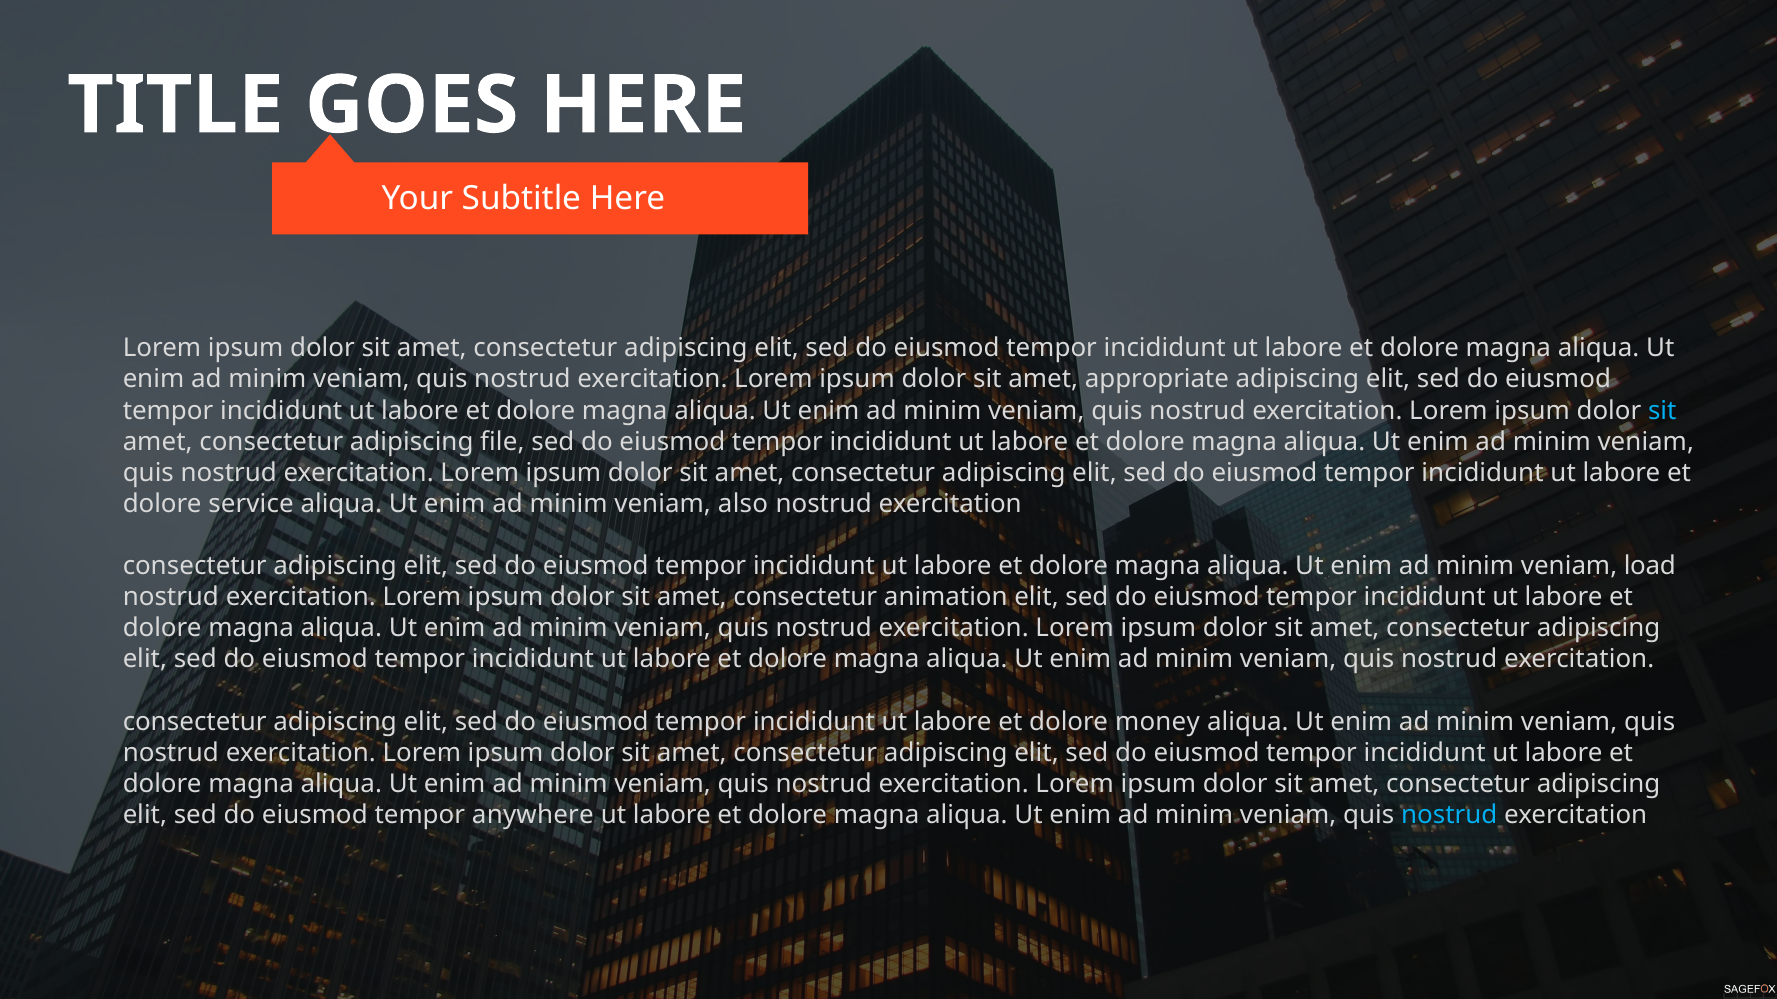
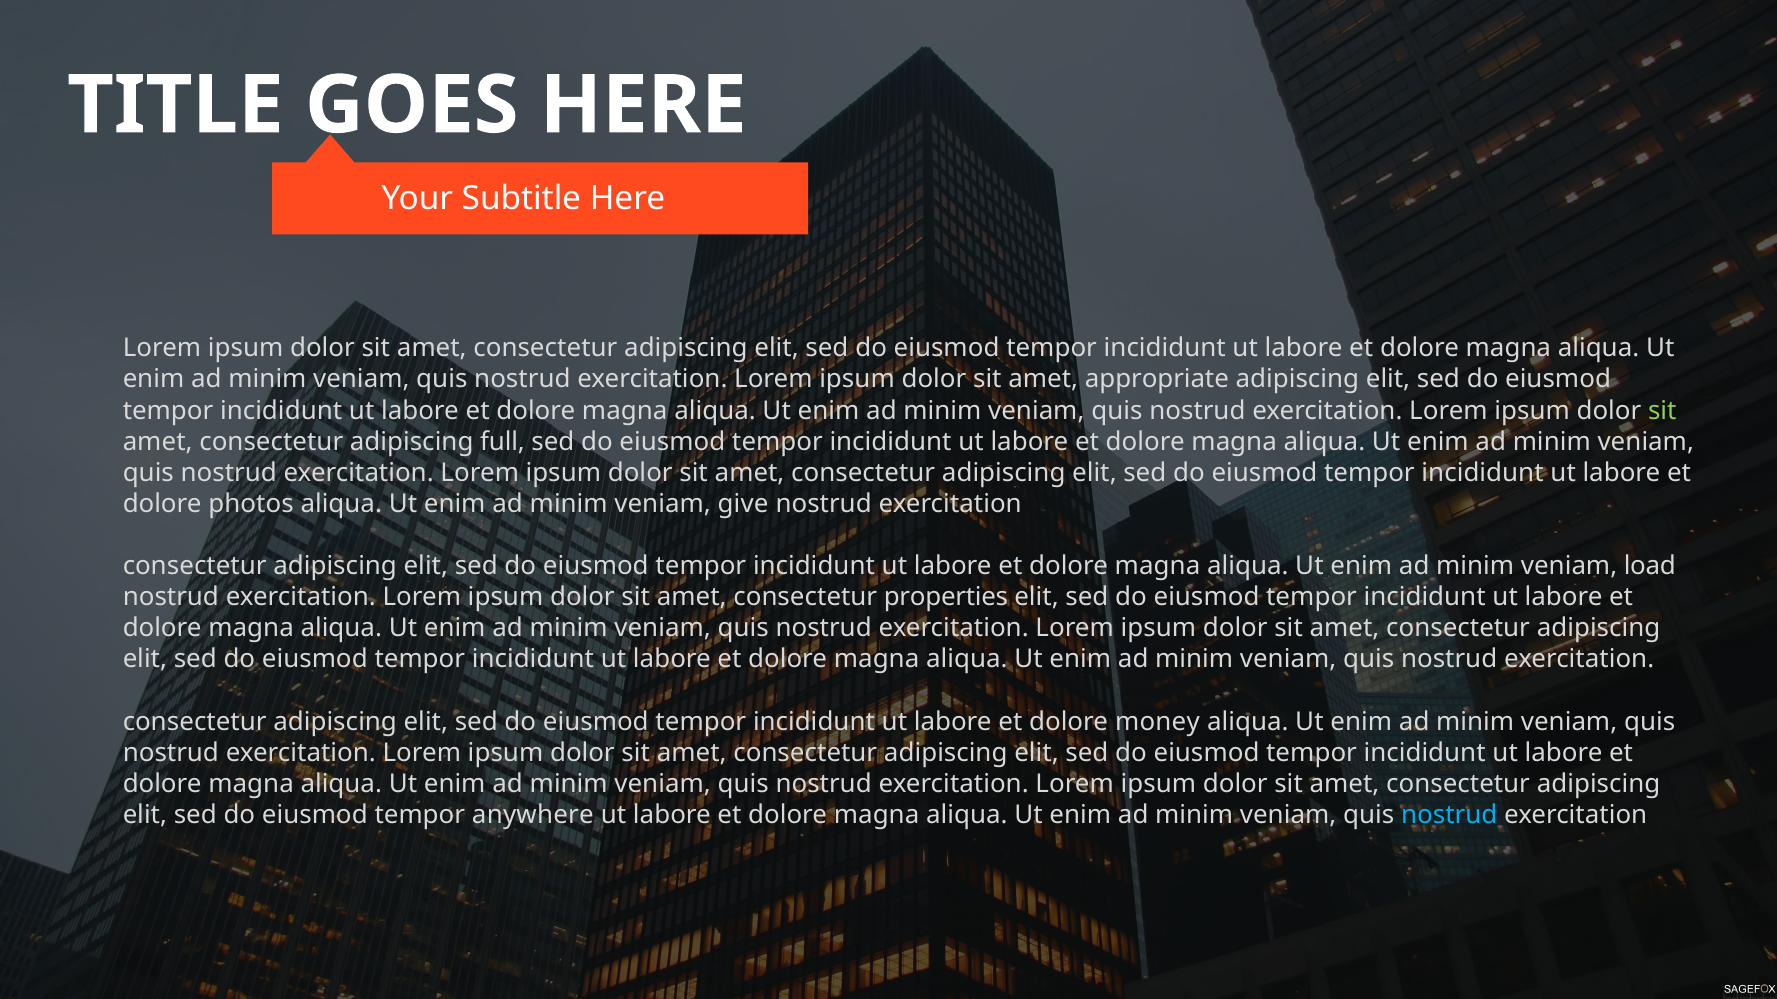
sit colour: light blue -> light green (1662, 411)
file: file -> full (502, 442)
service: service -> photos (251, 504)
also: also -> give (743, 504)
animation: animation -> properties (946, 597)
